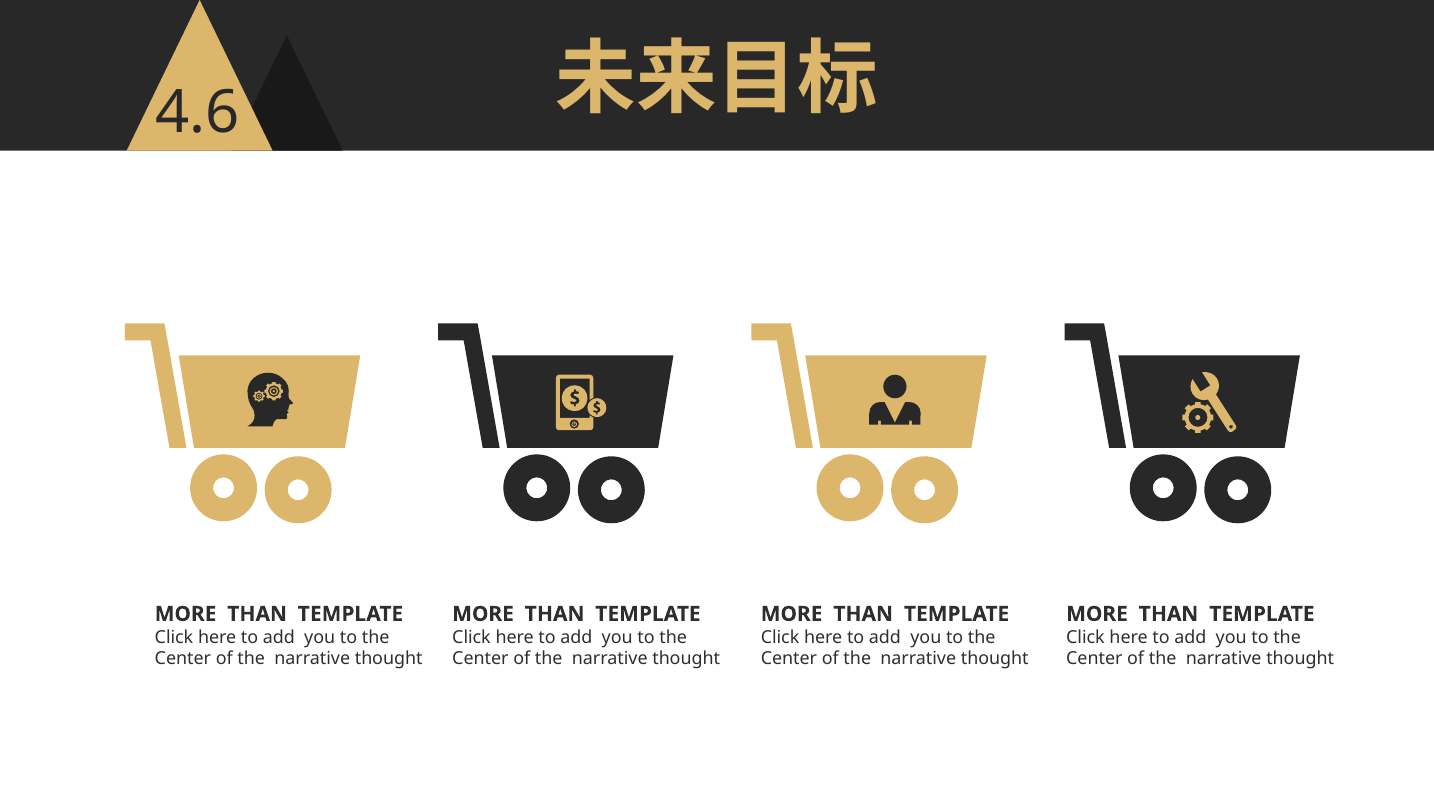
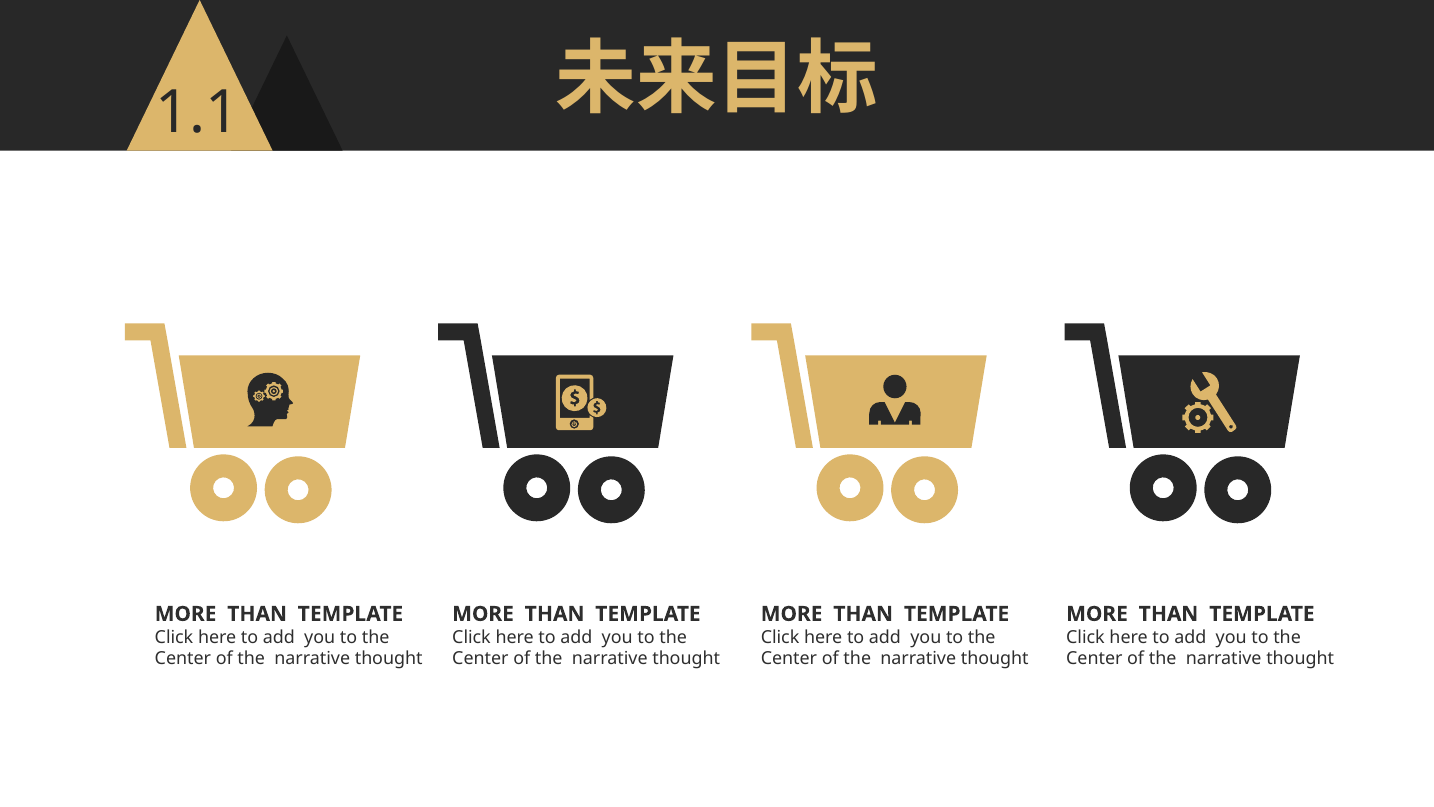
4.6: 4.6 -> 1.1 (198, 113)
